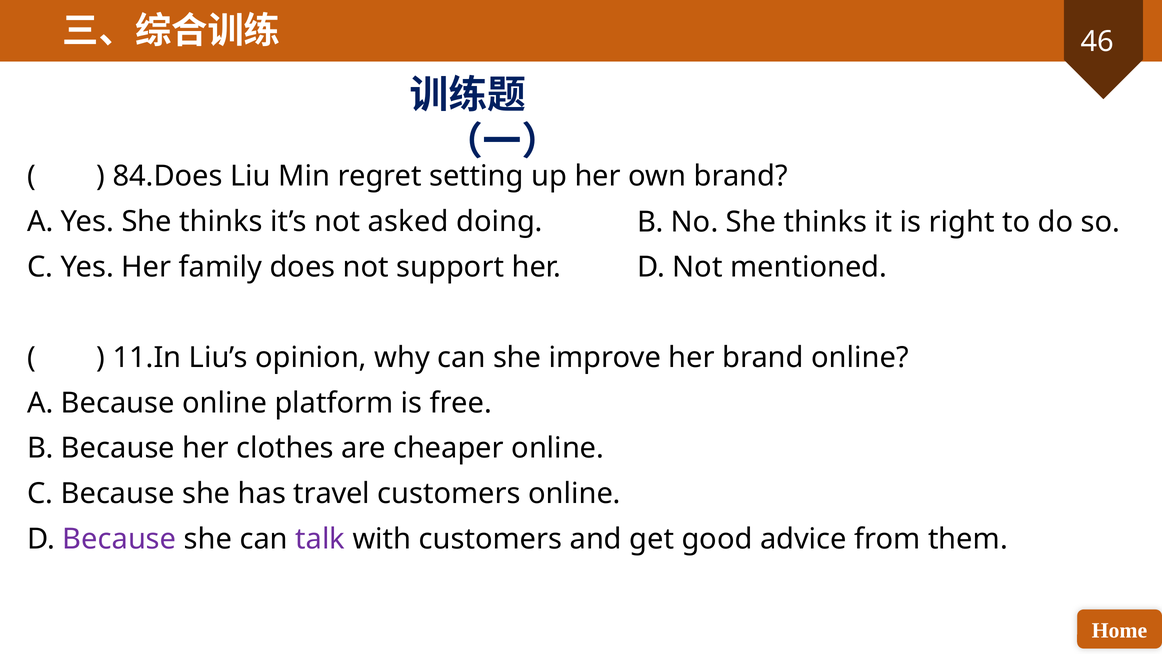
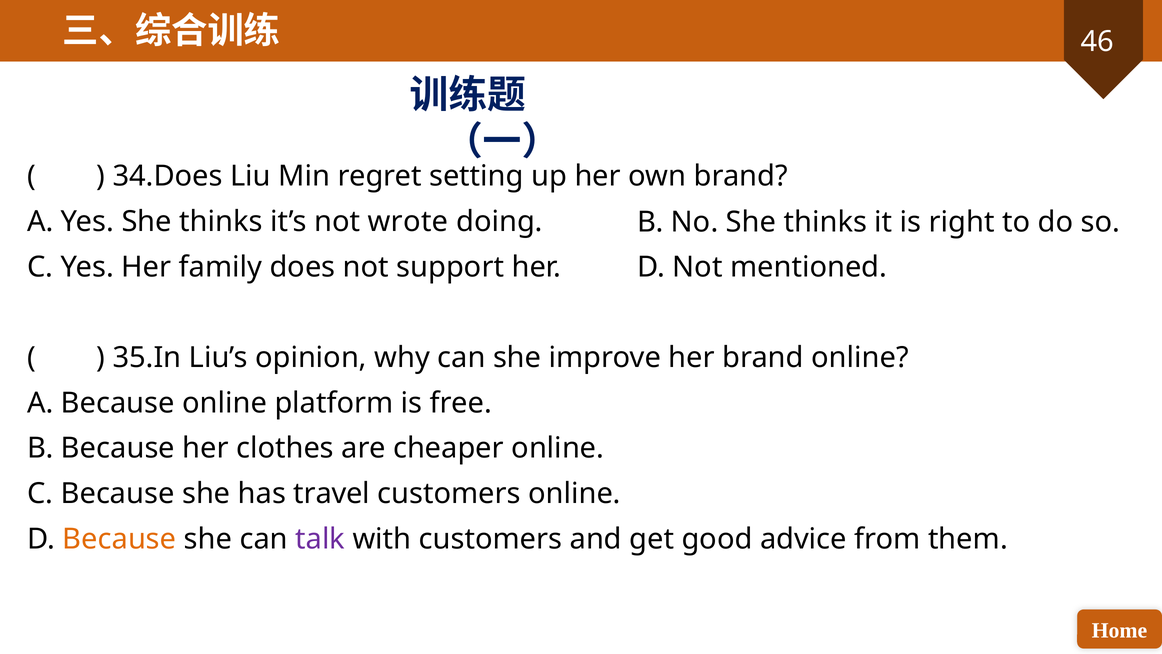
84.Does: 84.Does -> 34.Does (168, 176)
asked: asked -> wrote (408, 222)
11.In: 11.In -> 35.In (147, 357)
Because colour: purple -> orange (119, 539)
